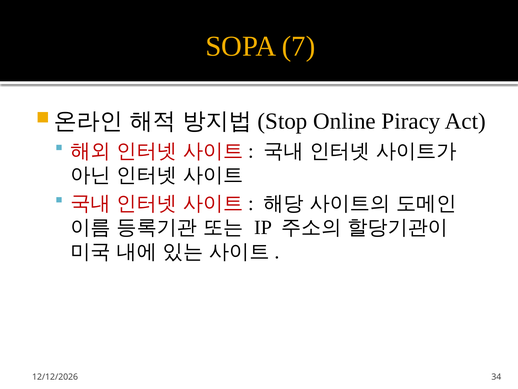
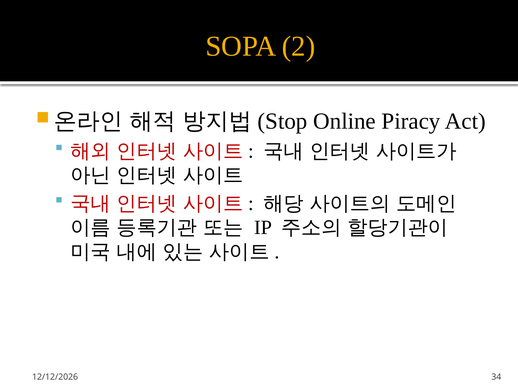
7: 7 -> 2 (299, 46)
